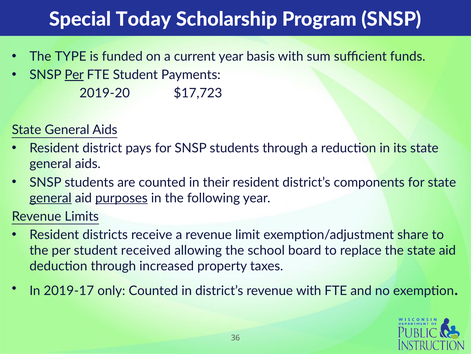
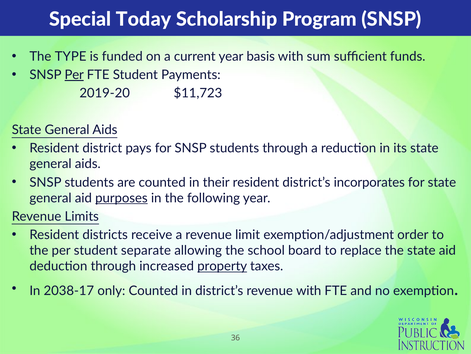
$17,723: $17,723 -> $11,723 (198, 93)
components: components -> incorporates (369, 182)
general underline: present -> none (50, 198)
share: share -> order (413, 234)
received: received -> separate (146, 250)
property underline: none -> present (222, 266)
2019-17: 2019-17 -> 2038-17 (69, 290)
